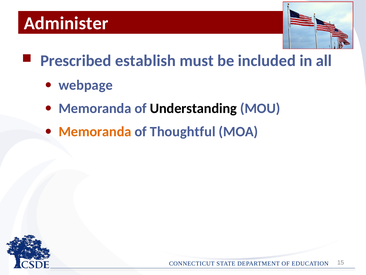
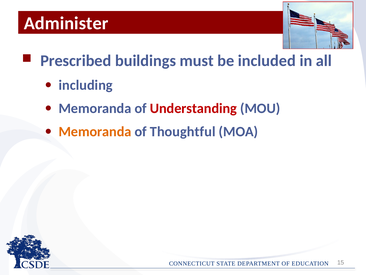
establish: establish -> buildings (146, 61)
webpage: webpage -> including (86, 85)
Understanding colour: black -> red (193, 108)
